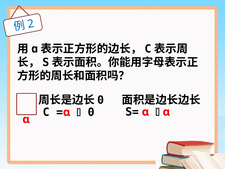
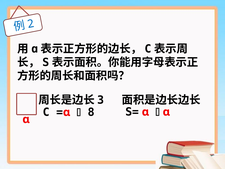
0: 0 -> 3 (101, 100)
0: 0 -> 8 (91, 112)
